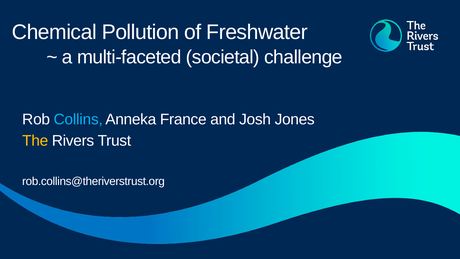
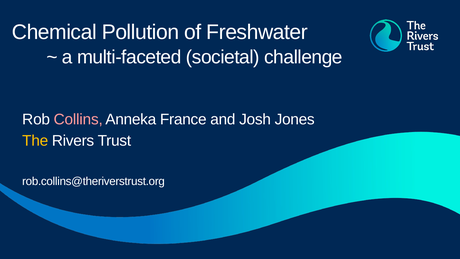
Collins colour: light blue -> pink (78, 119)
